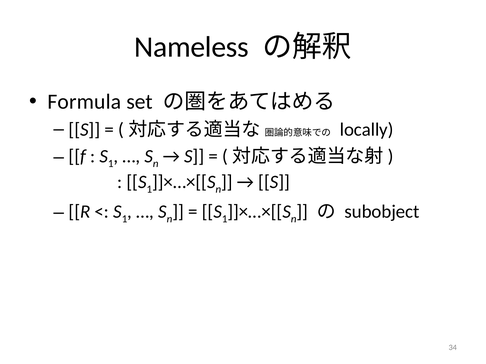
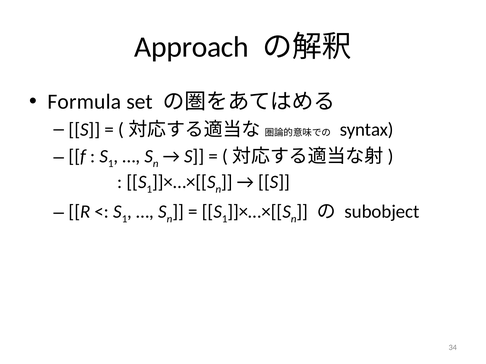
Nameless: Nameless -> Approach (192, 47)
locally: locally -> syntax (367, 130)
